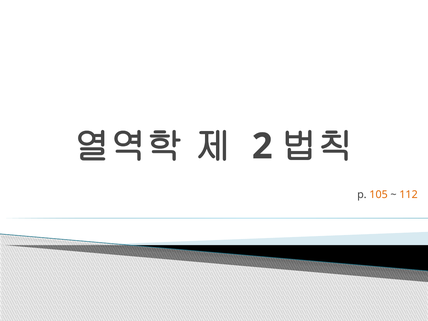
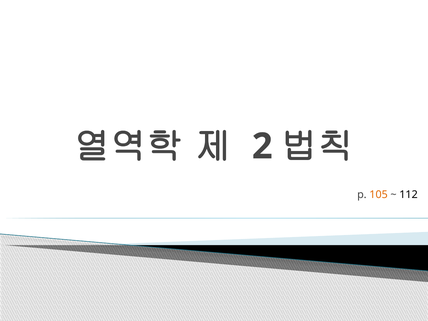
112 colour: orange -> black (409, 195)
